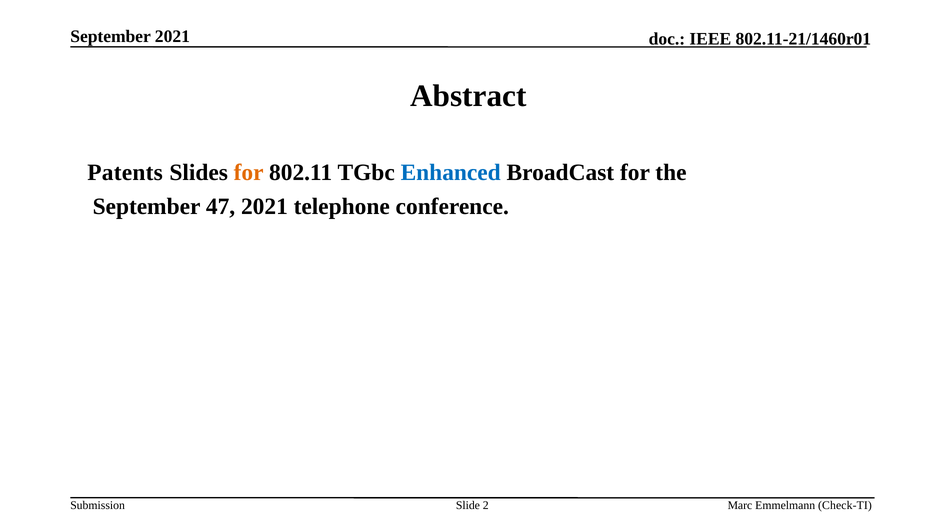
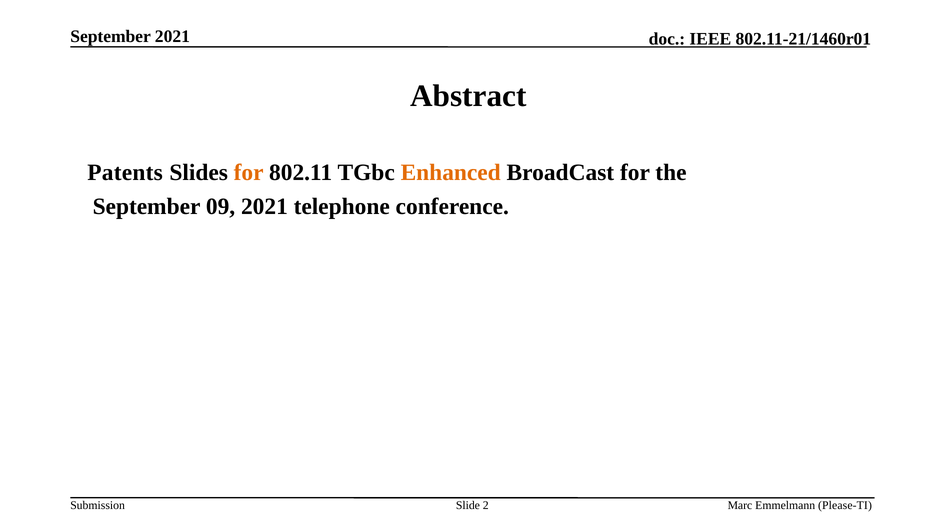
Enhanced colour: blue -> orange (451, 173)
47: 47 -> 09 (221, 207)
Check-TI: Check-TI -> Please-TI (845, 506)
